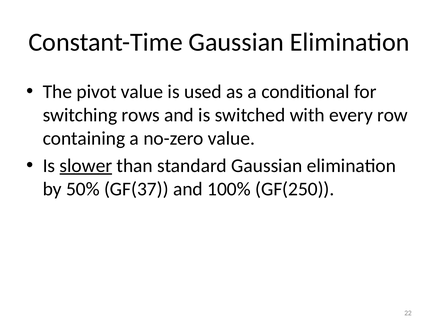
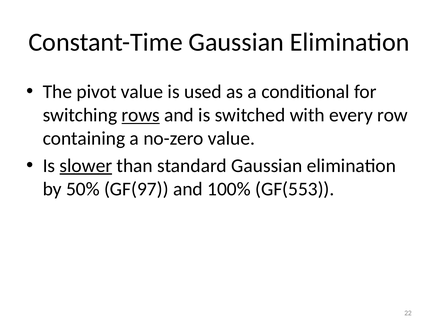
rows underline: none -> present (141, 115)
GF(37: GF(37 -> GF(97 (136, 189)
GF(250: GF(250 -> GF(553 (295, 189)
